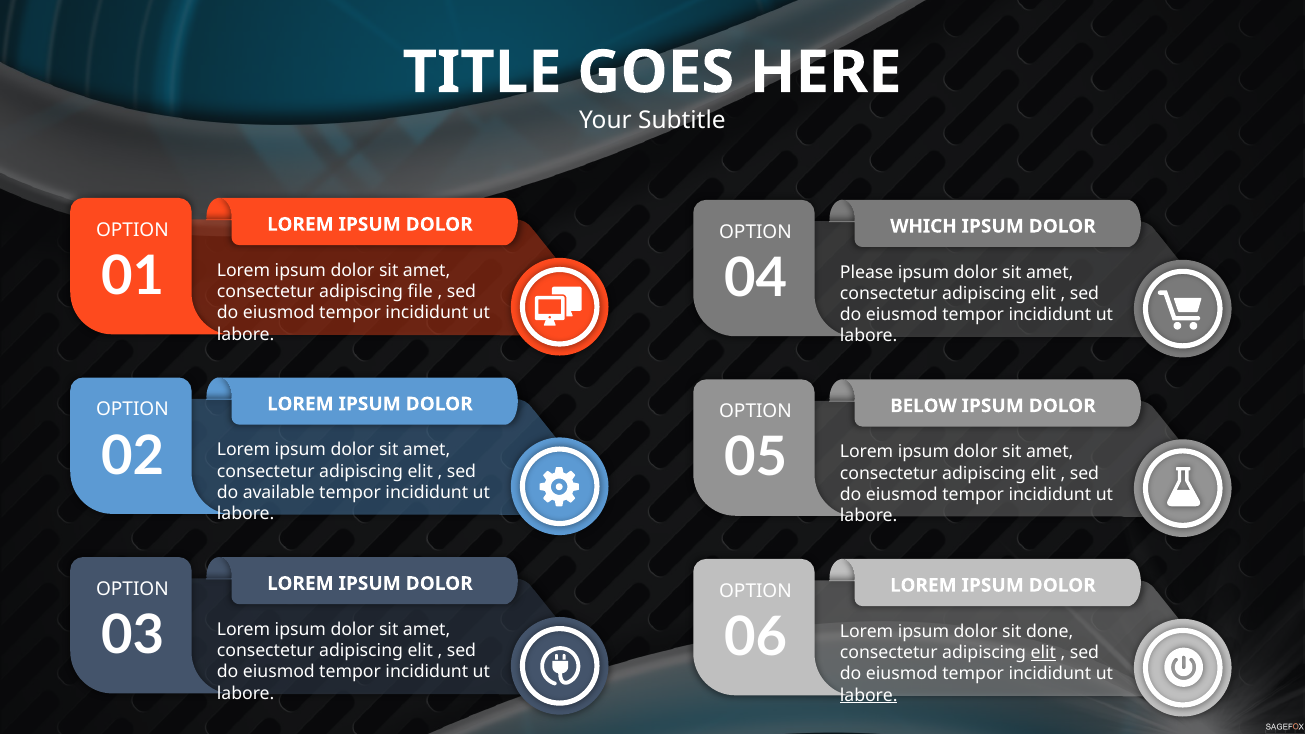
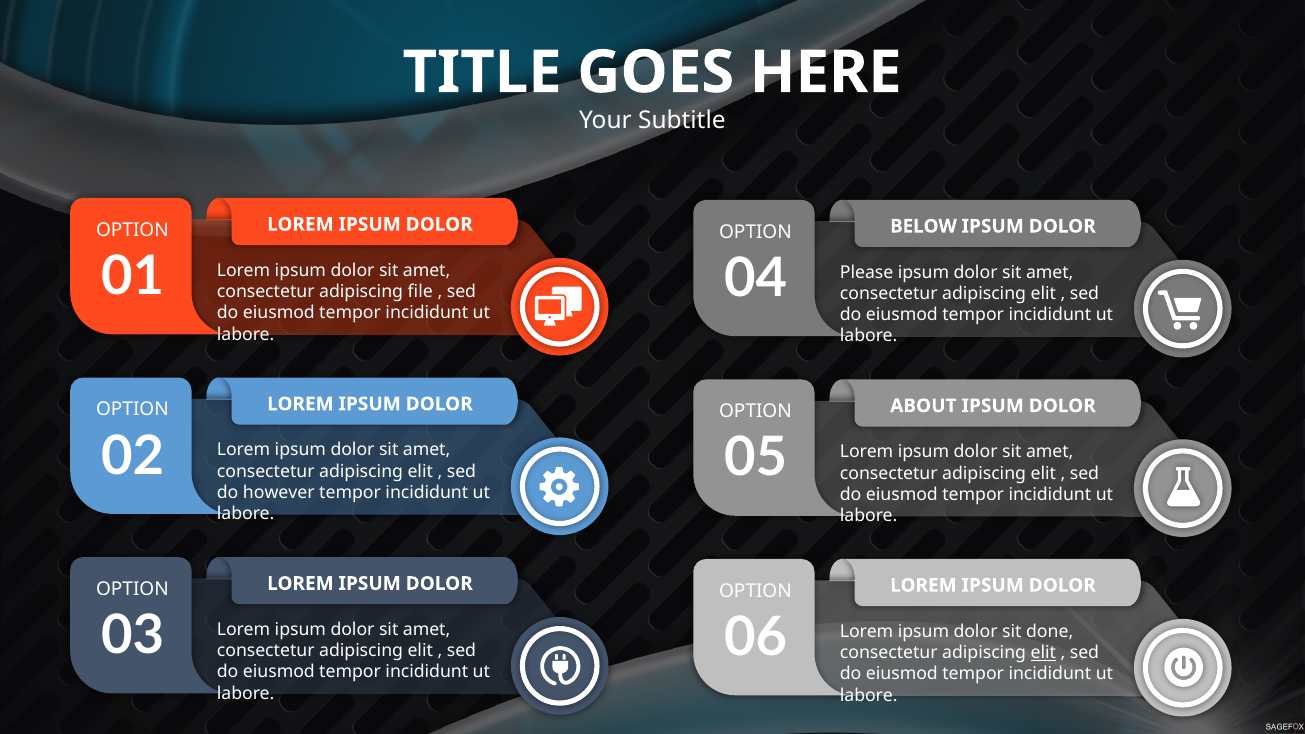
WHICH: WHICH -> BELOW (923, 226)
BELOW: BELOW -> ABOUT (923, 406)
available: available -> however (279, 493)
labore underline: present -> none (869, 695)
